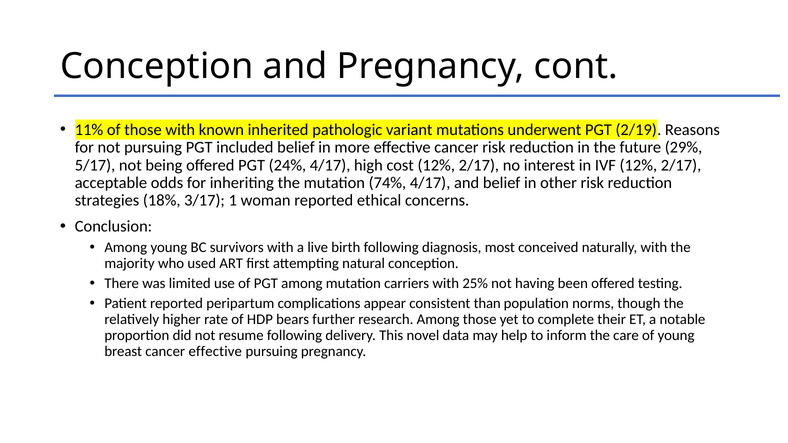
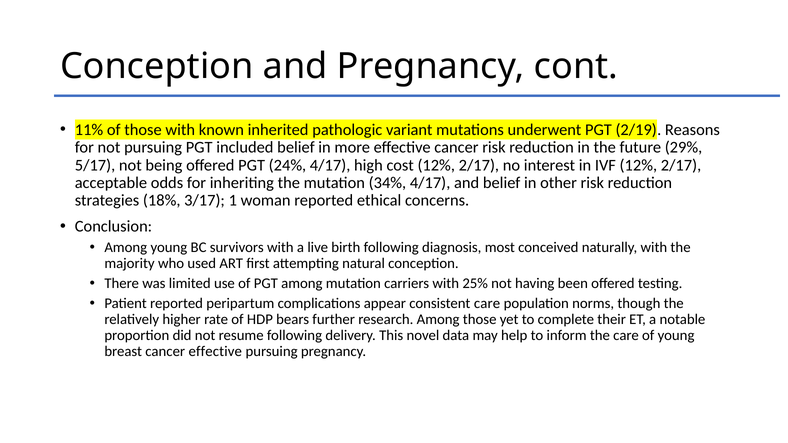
74%: 74% -> 34% (387, 183)
consistent than: than -> care (487, 304)
